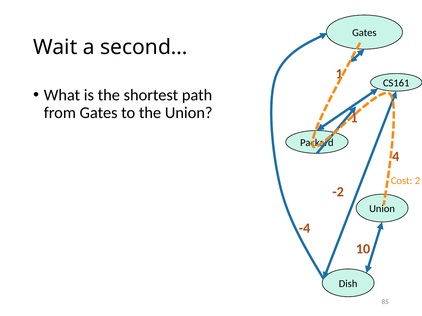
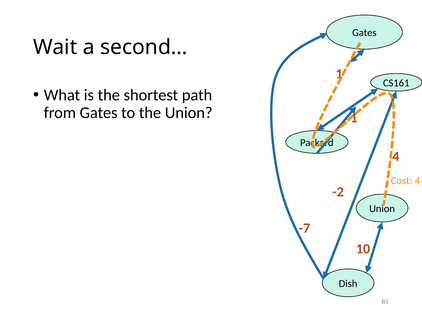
Cost 2: 2 -> 4 (417, 181)
-4: -4 -> -7 (305, 229)
